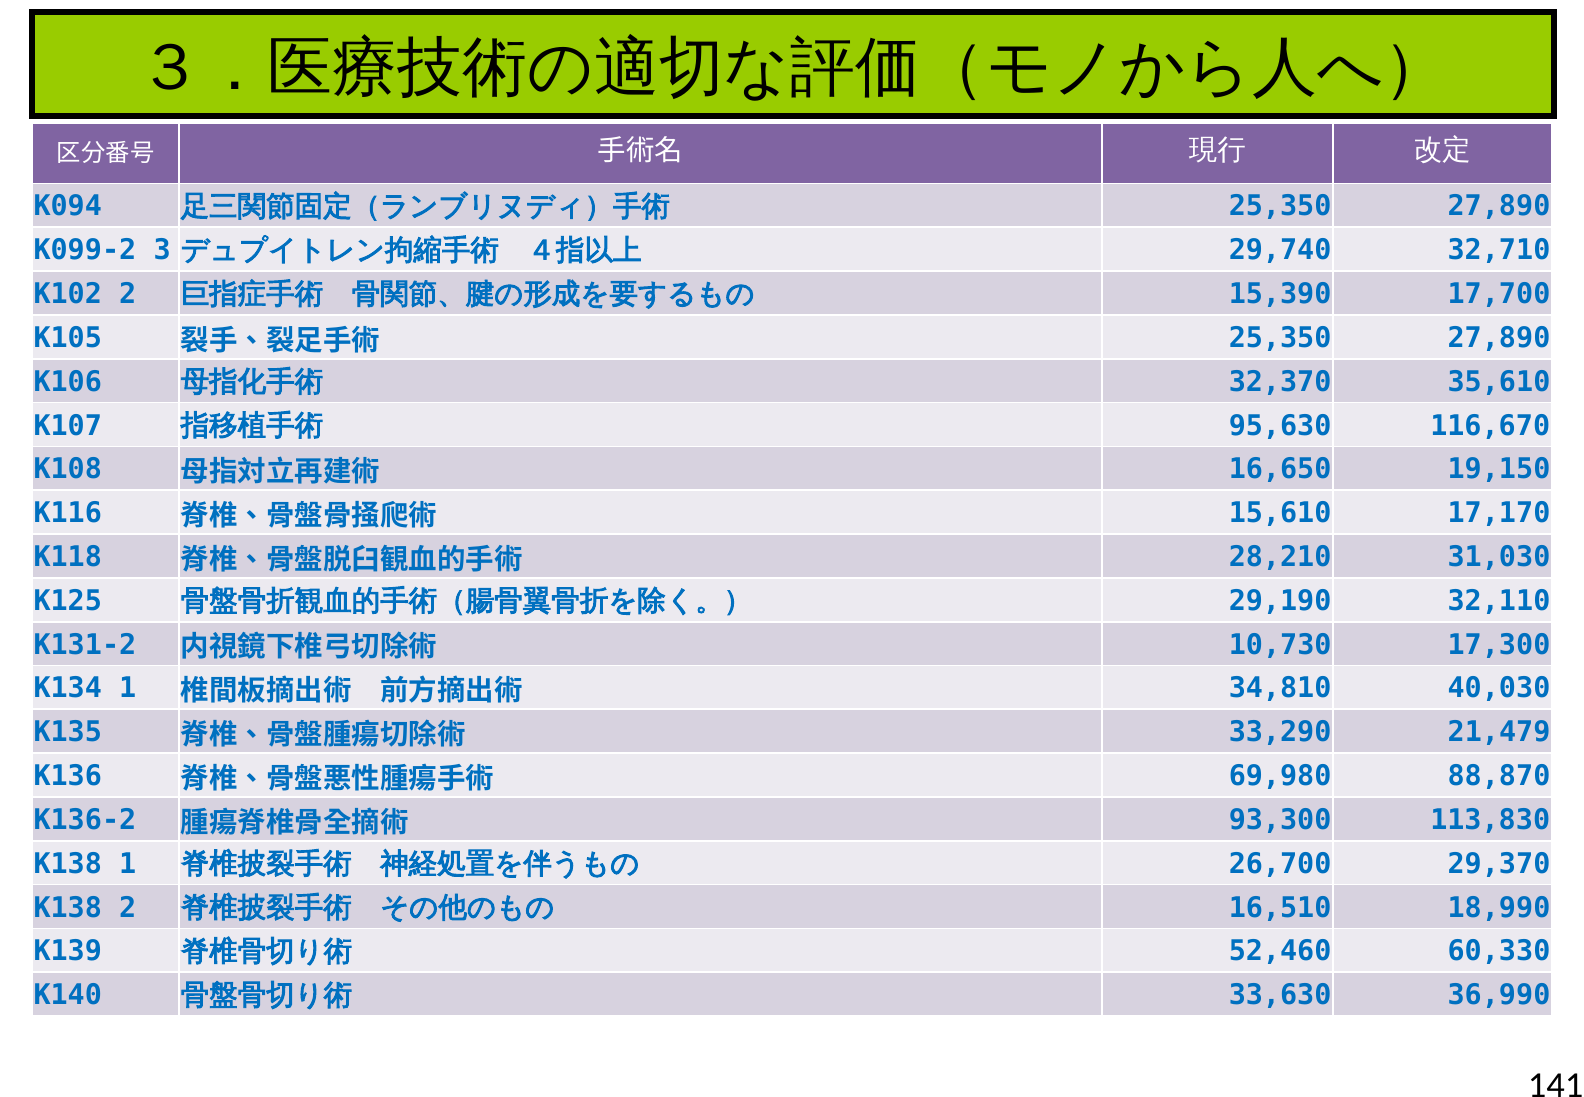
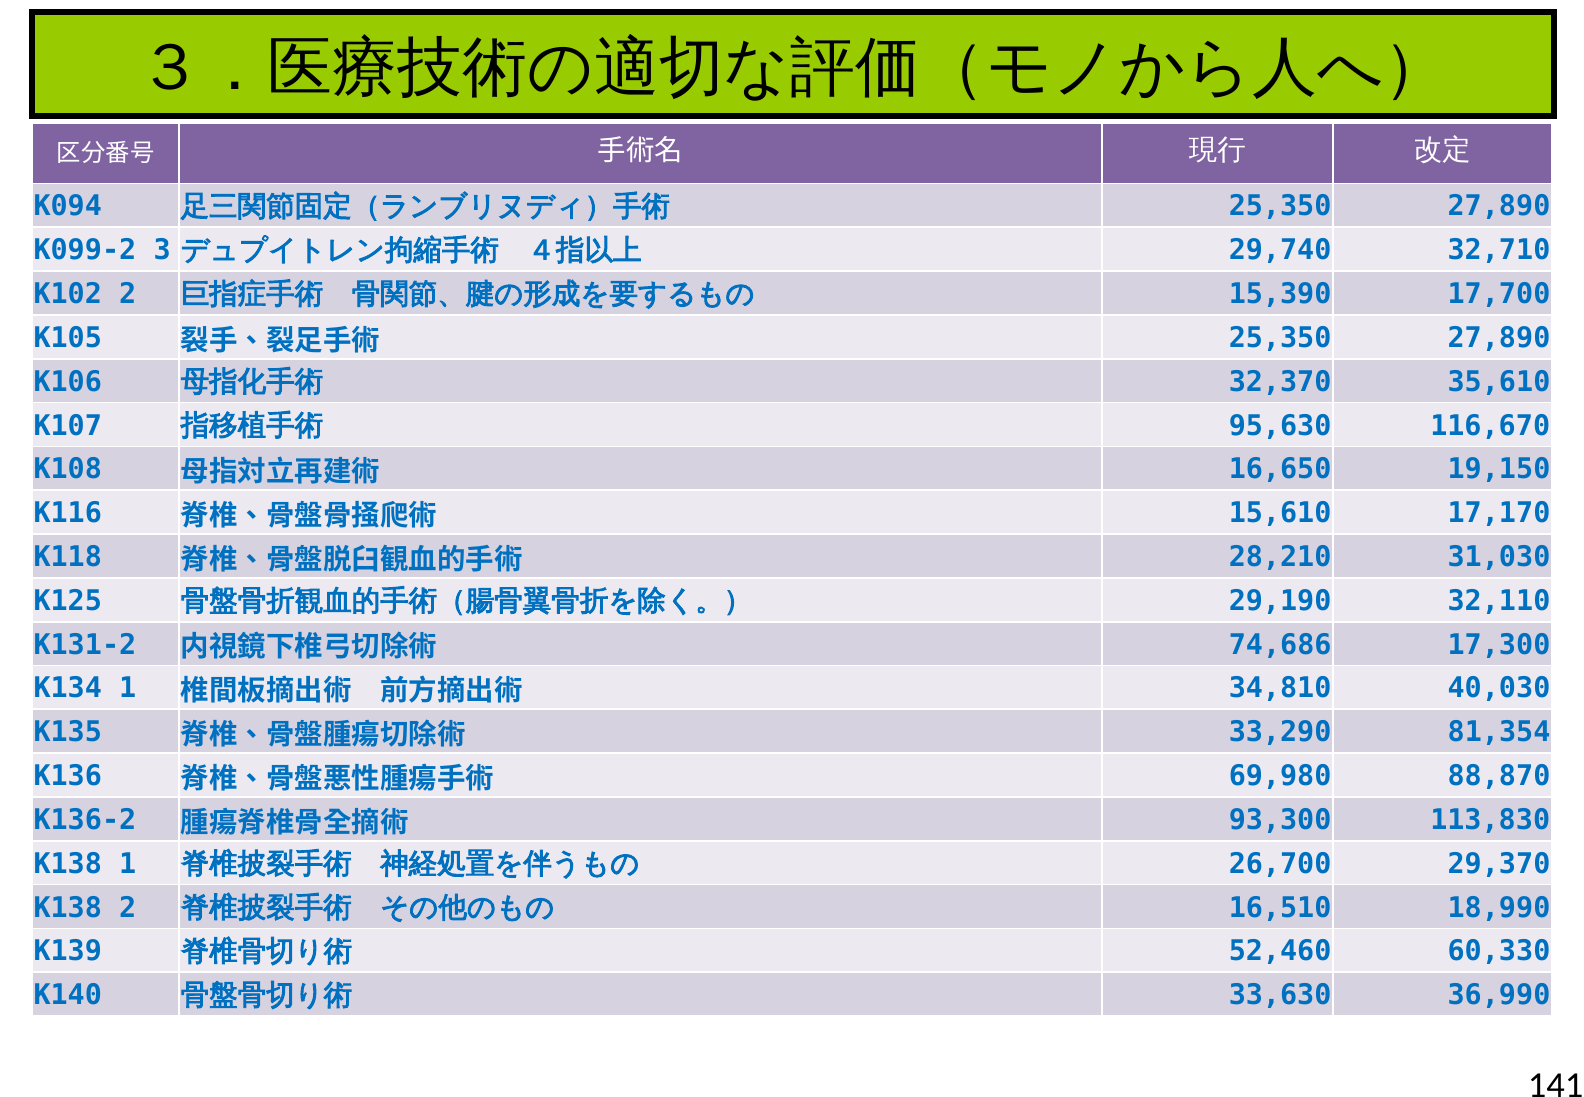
10,730: 10,730 -> 74,686 (1280, 645)
21,479: 21,479 -> 81,354 (1499, 732)
